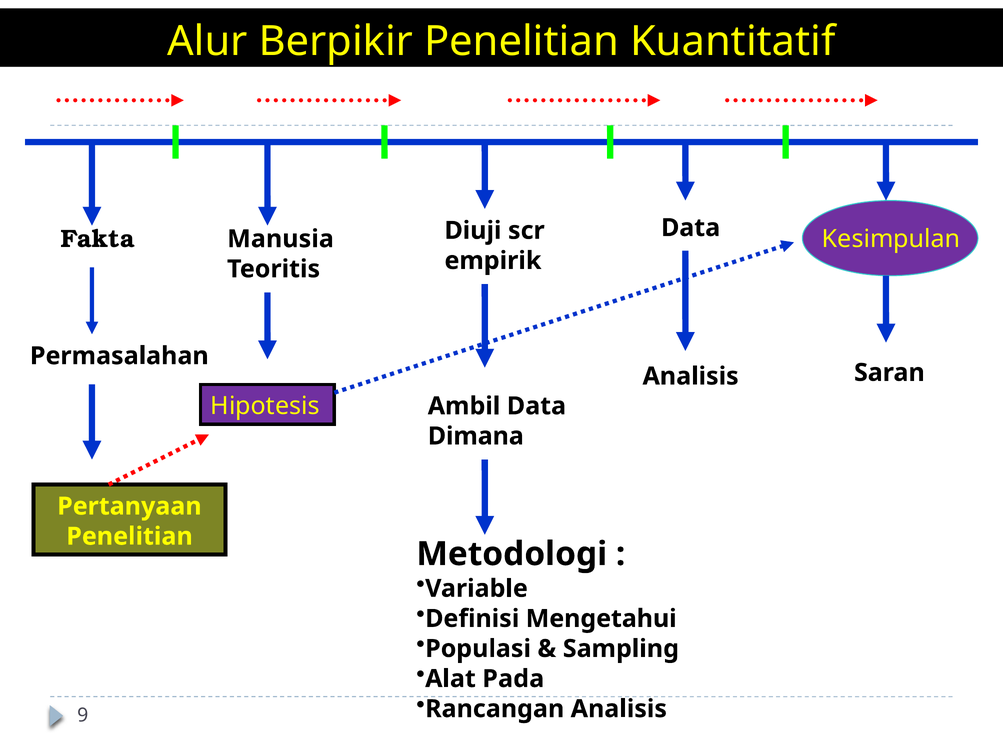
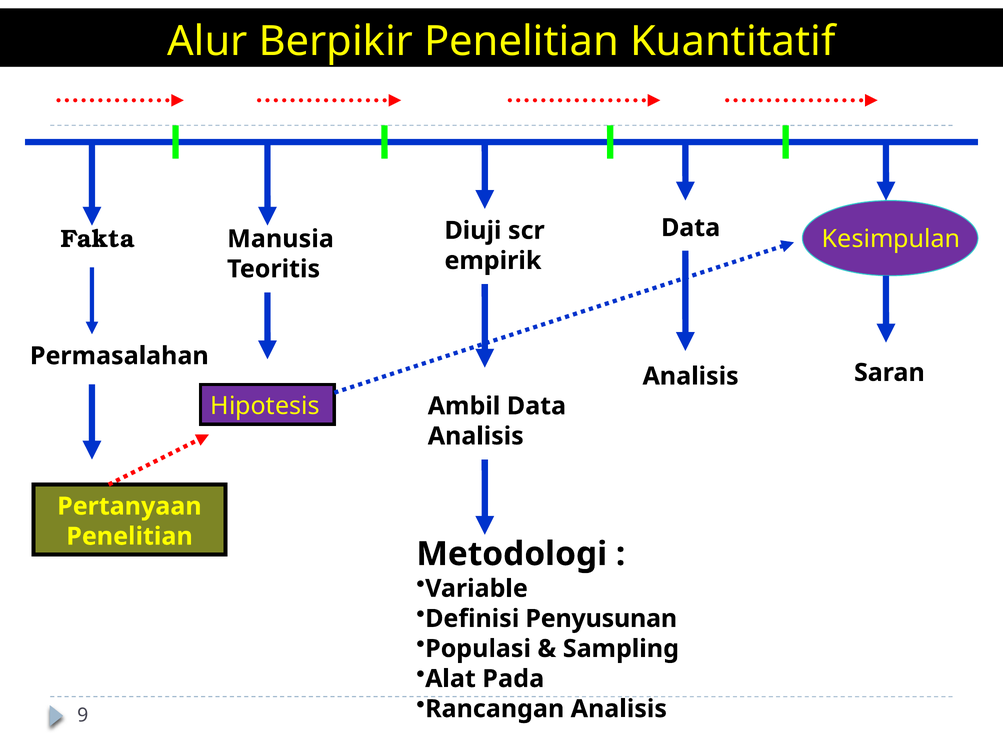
Dimana: Dimana -> Analisis (476, 436)
Mengetahui: Mengetahui -> Penyusunan (601, 619)
